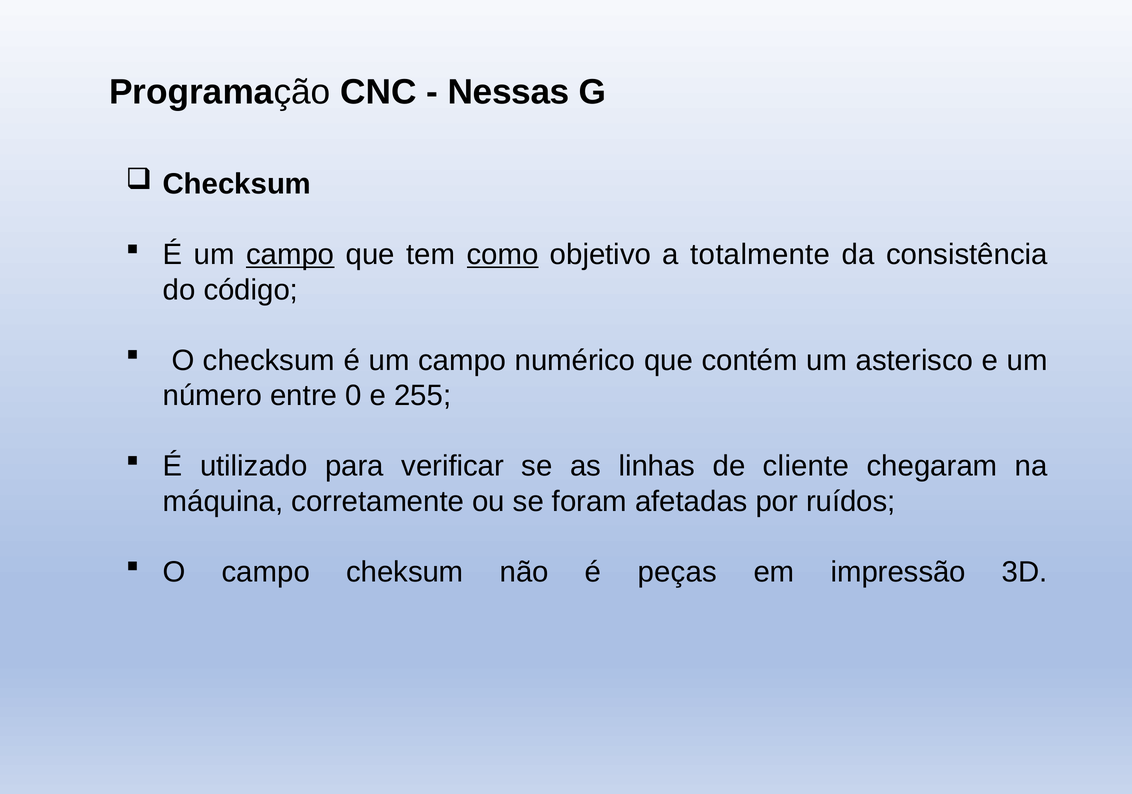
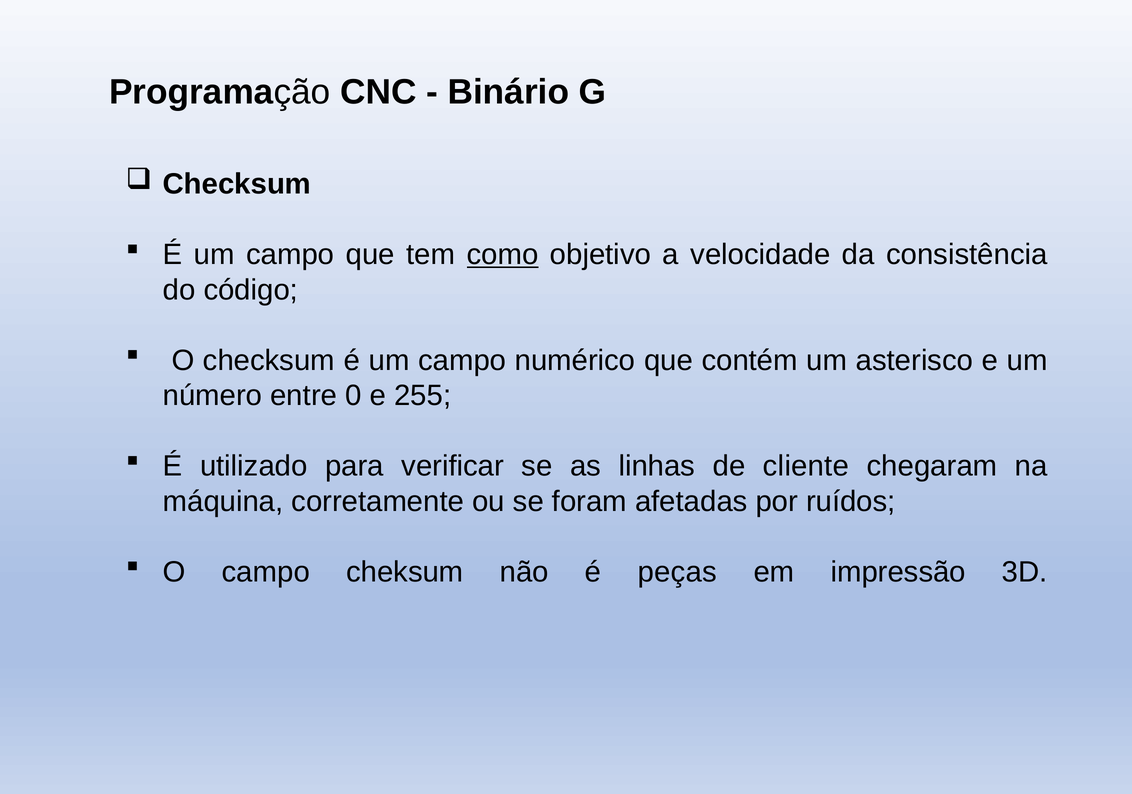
Nessas: Nessas -> Binário (508, 92)
campo underline: present -> none (290, 255)
totalmente: totalmente -> velocidade (760, 255)
